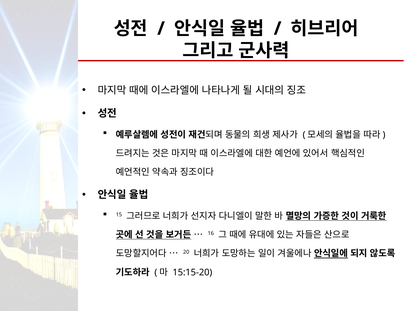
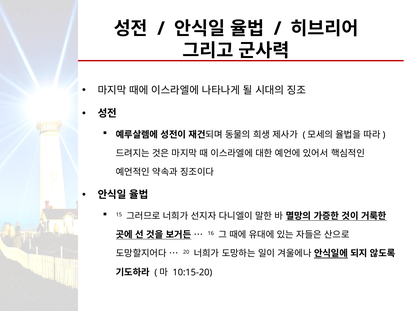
15:15-20: 15:15-20 -> 10:15-20 (192, 273)
